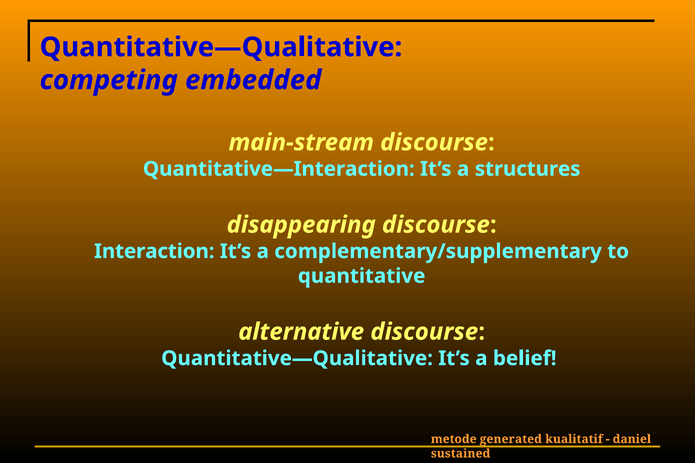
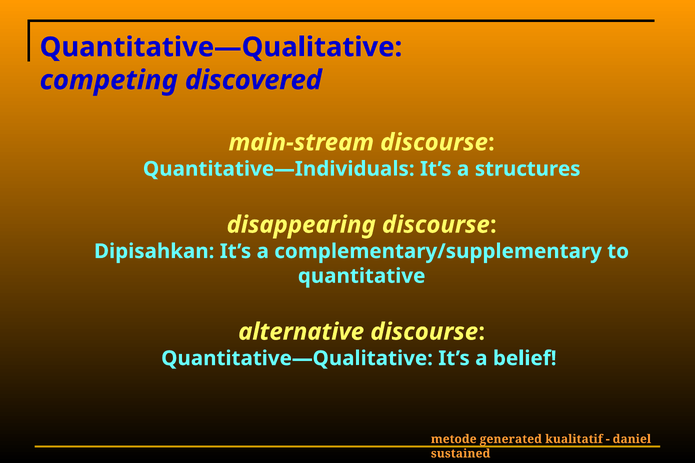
embedded: embedded -> discovered (253, 80)
Quantitative—Interaction: Quantitative—Interaction -> Quantitative—Individuals (279, 169)
Interaction: Interaction -> Dipisahkan (154, 251)
